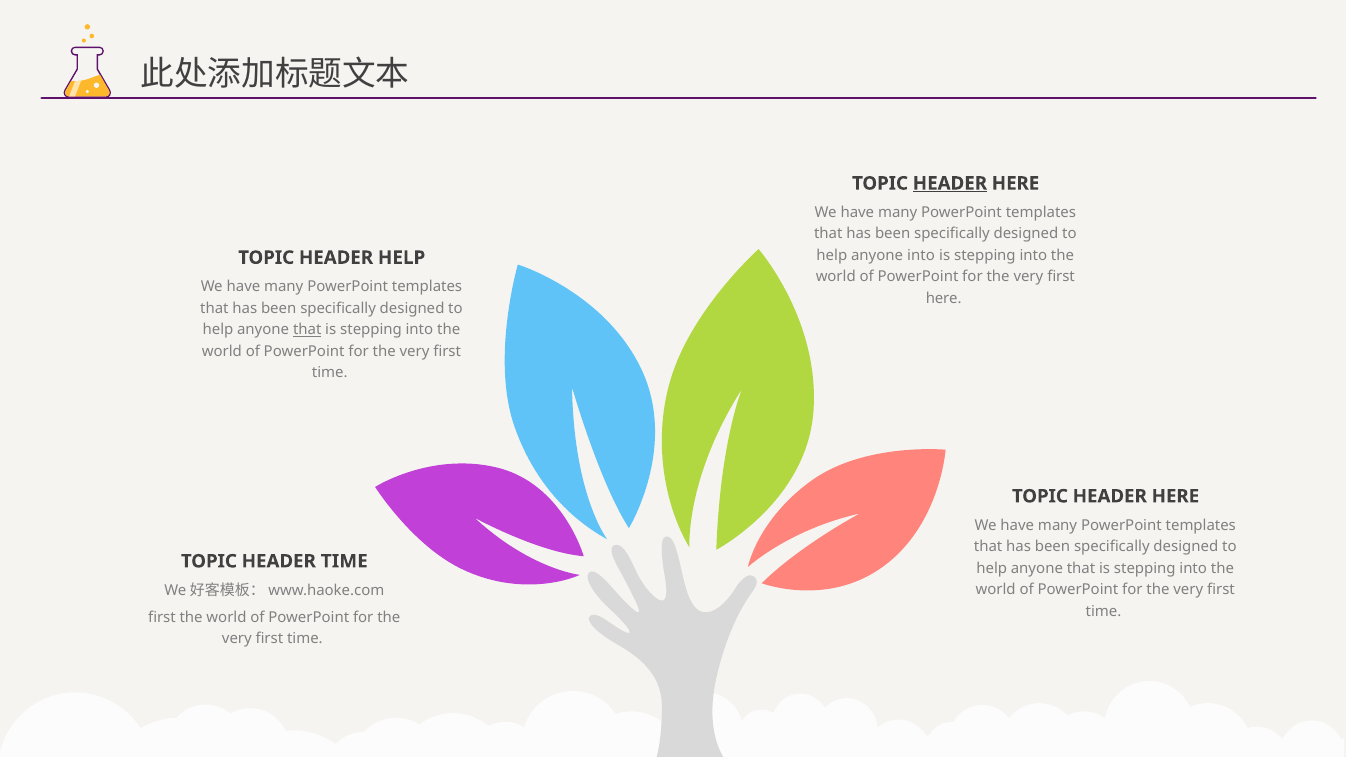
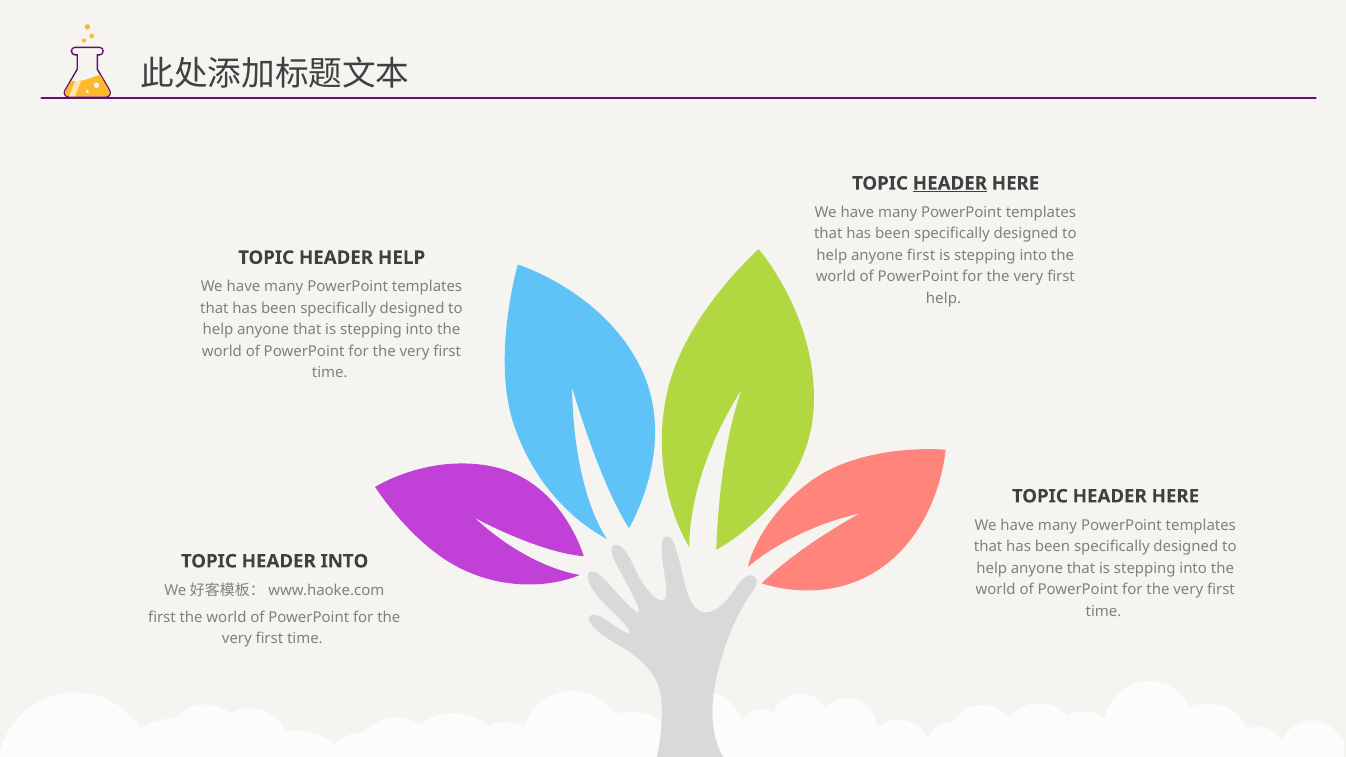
anyone into: into -> first (921, 256)
here: here -> help (944, 299)
that underline: present -> none (307, 330)
HEADER TIME: TIME -> INTO (345, 561)
